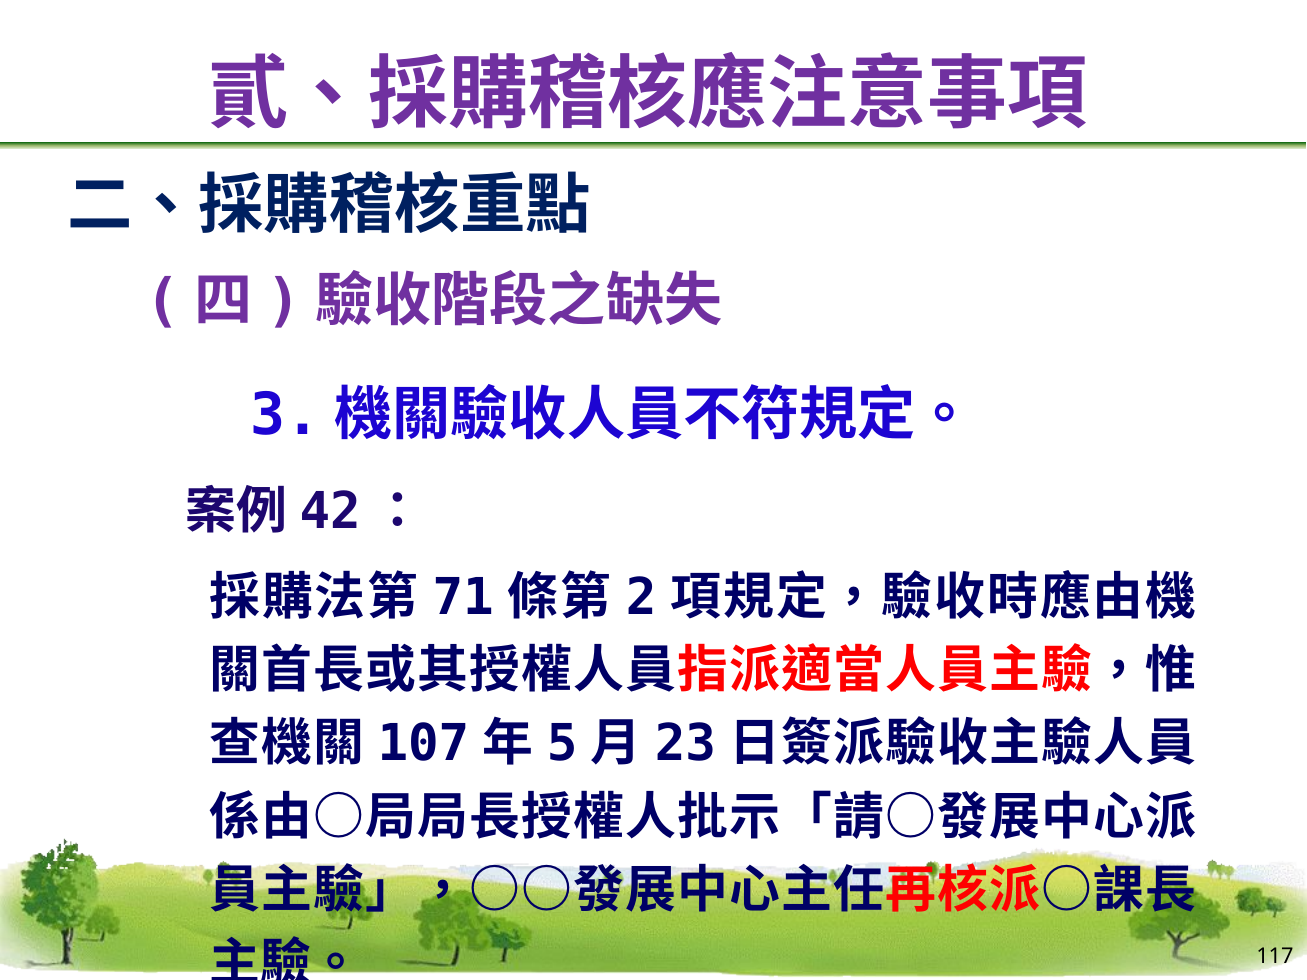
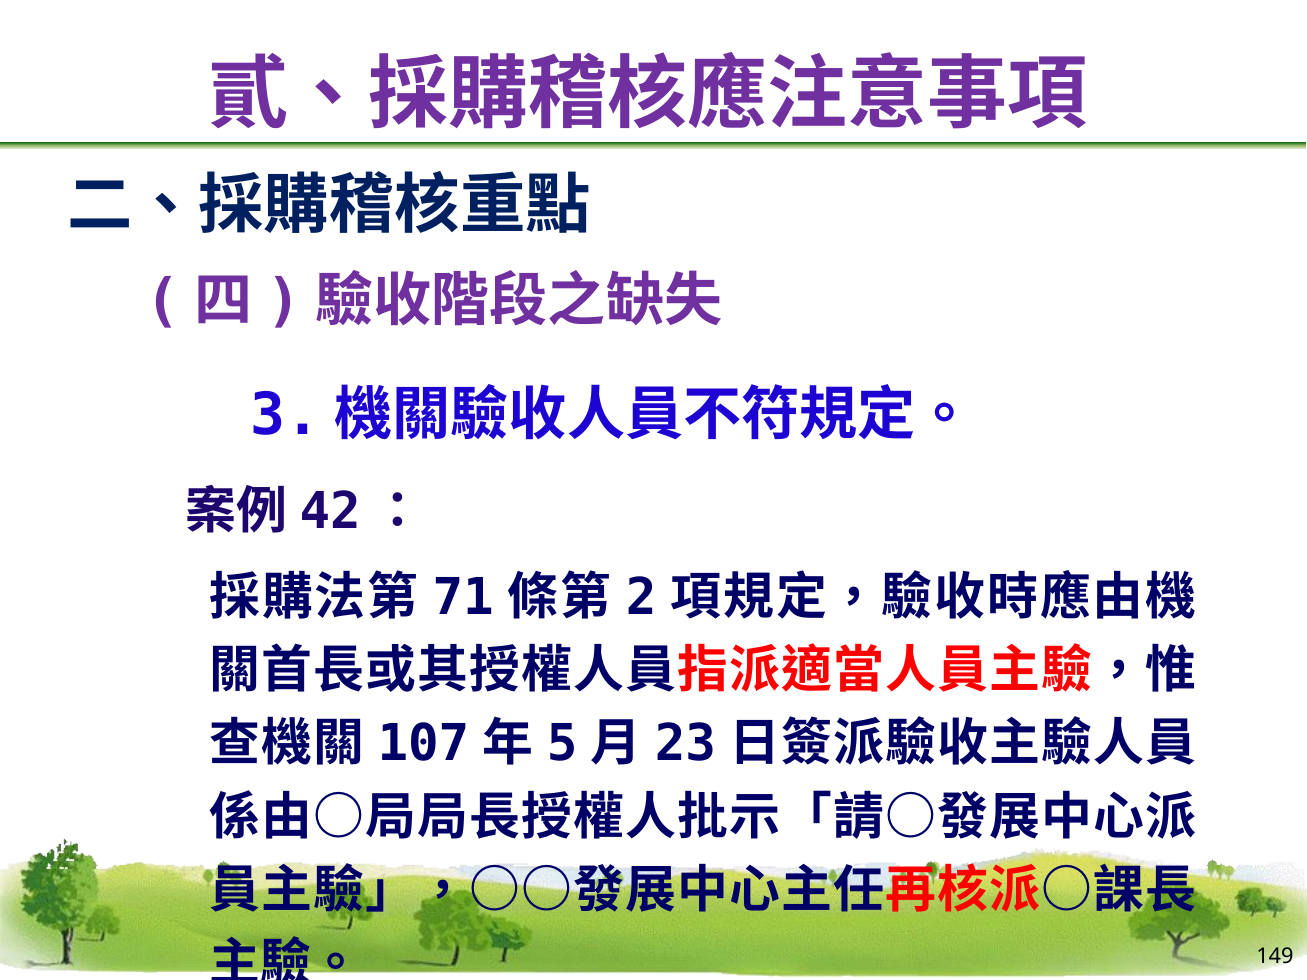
117: 117 -> 149 (1275, 956)
